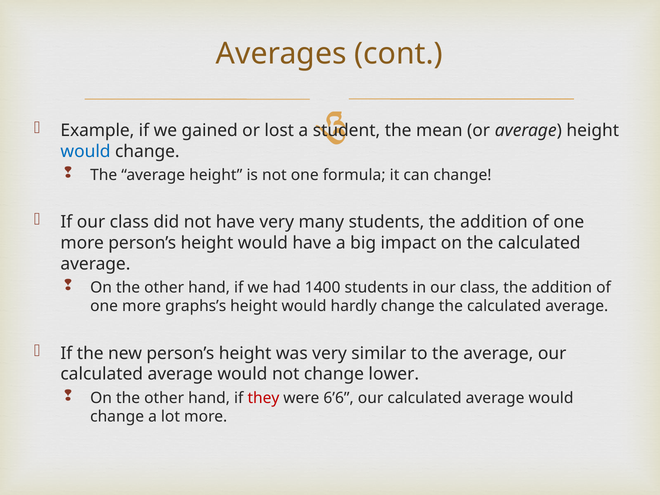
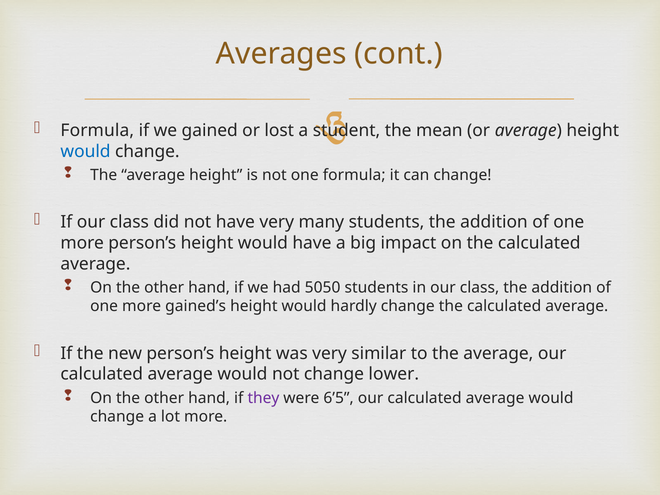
Example: Example -> Formula (97, 130)
1400: 1400 -> 5050 (323, 288)
graphs’s: graphs’s -> gained’s (196, 306)
they colour: red -> purple (263, 398)
6’6: 6’6 -> 6’5 (339, 398)
